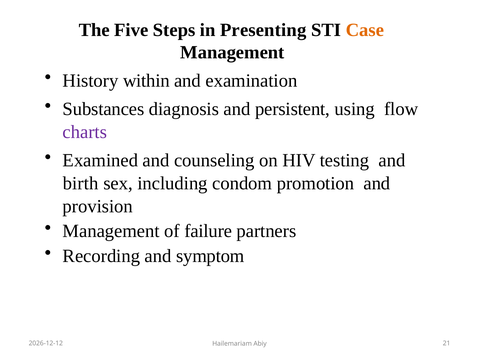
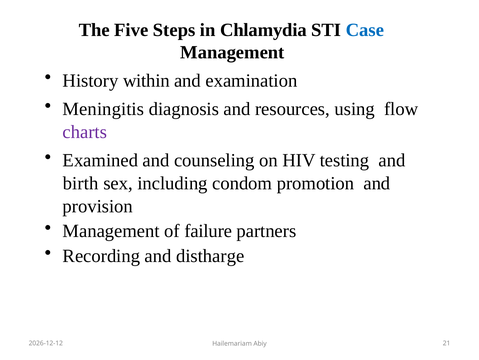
Presenting: Presenting -> Chlamydia (263, 30)
Case colour: orange -> blue (365, 30)
Substances: Substances -> Meningitis (103, 109)
persistent: persistent -> resources (292, 109)
symptom: symptom -> distharge (210, 255)
